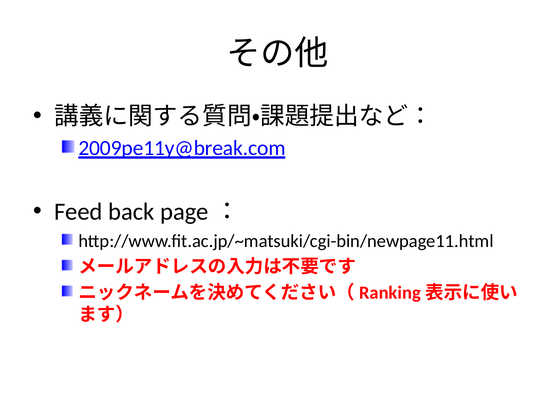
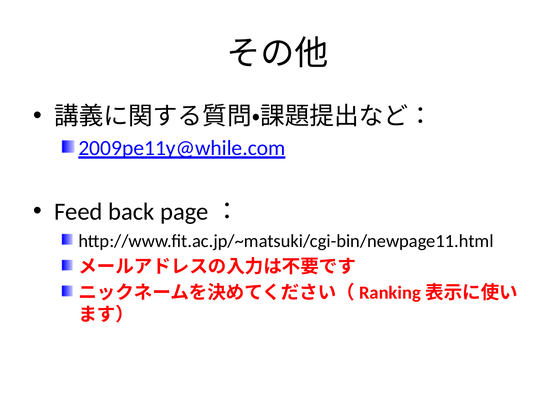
2009pe11y@break.com: 2009pe11y@break.com -> 2009pe11y@while.com (182, 148)
